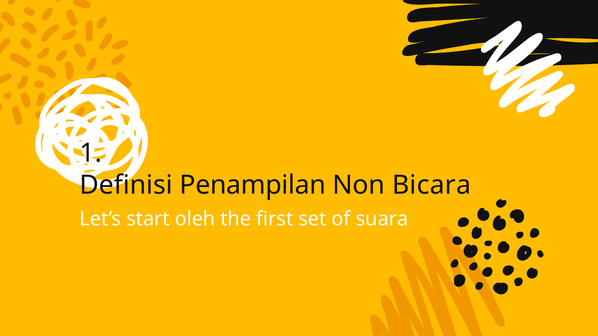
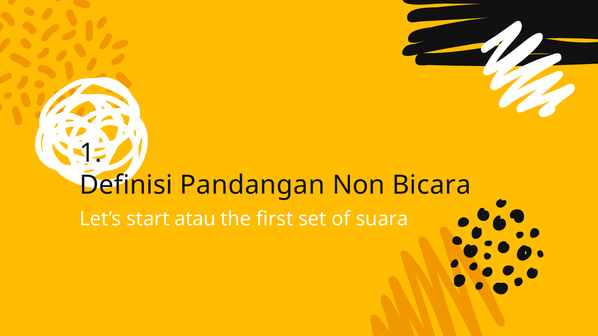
Penampilan: Penampilan -> Pandangan (252, 185)
oleh: oleh -> atau (195, 219)
